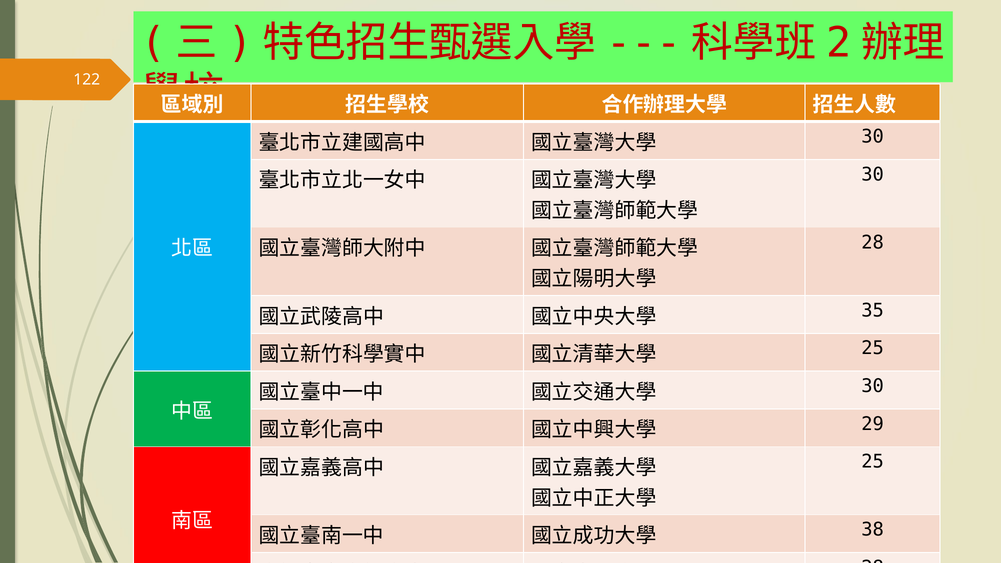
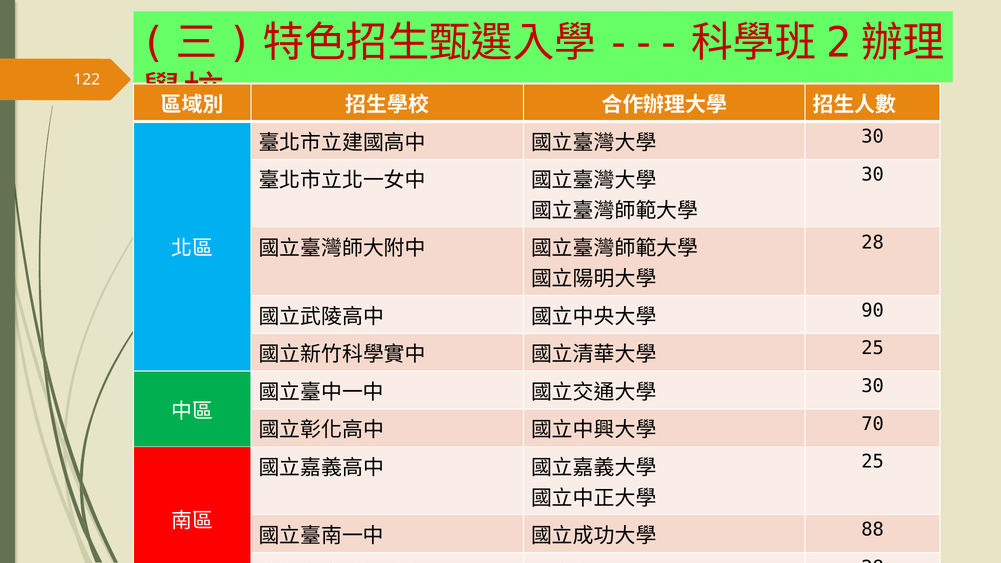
35: 35 -> 90 (873, 311)
29: 29 -> 70 (873, 424)
38: 38 -> 88 (873, 530)
